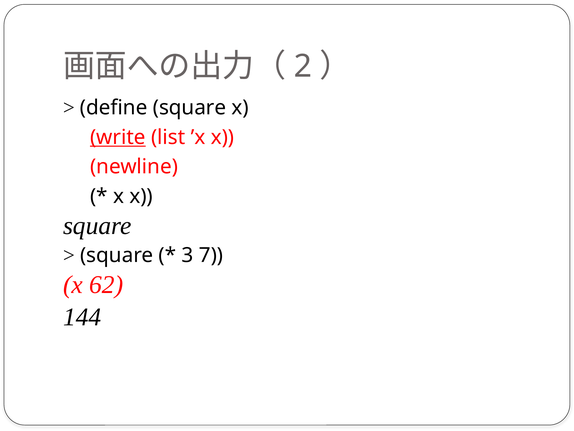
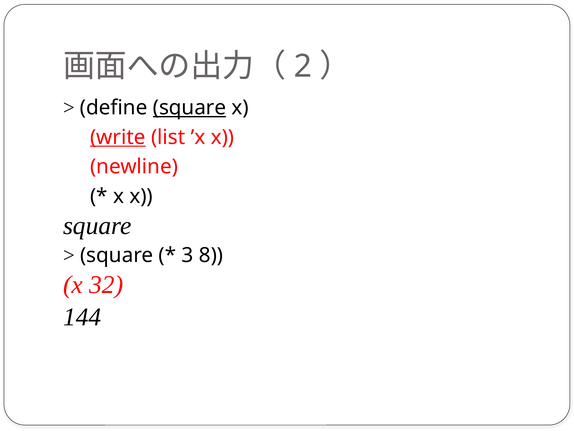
square underline: none -> present (190, 108)
7: 7 -> 8 (211, 255)
62: 62 -> 32 (106, 285)
